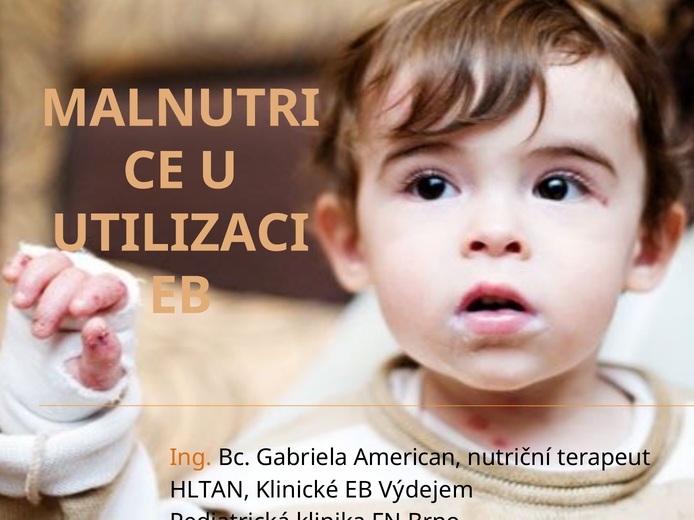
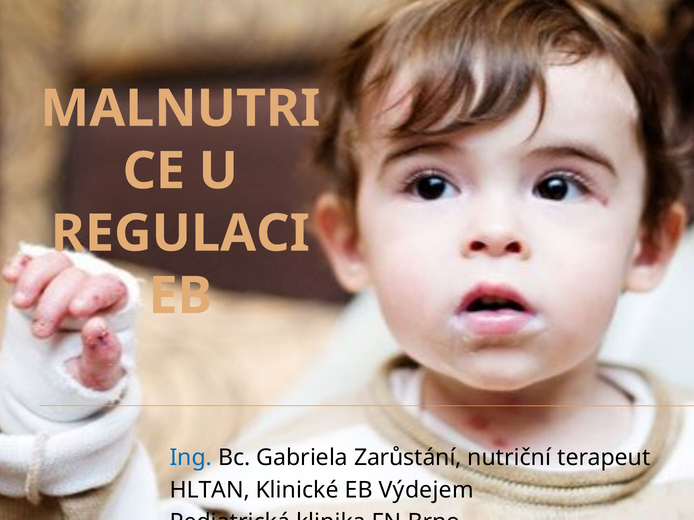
UTILIZACI: UTILIZACI -> REGULACI (180, 234)
Ing colour: orange -> blue (191, 458)
American: American -> Zarůstání (408, 458)
